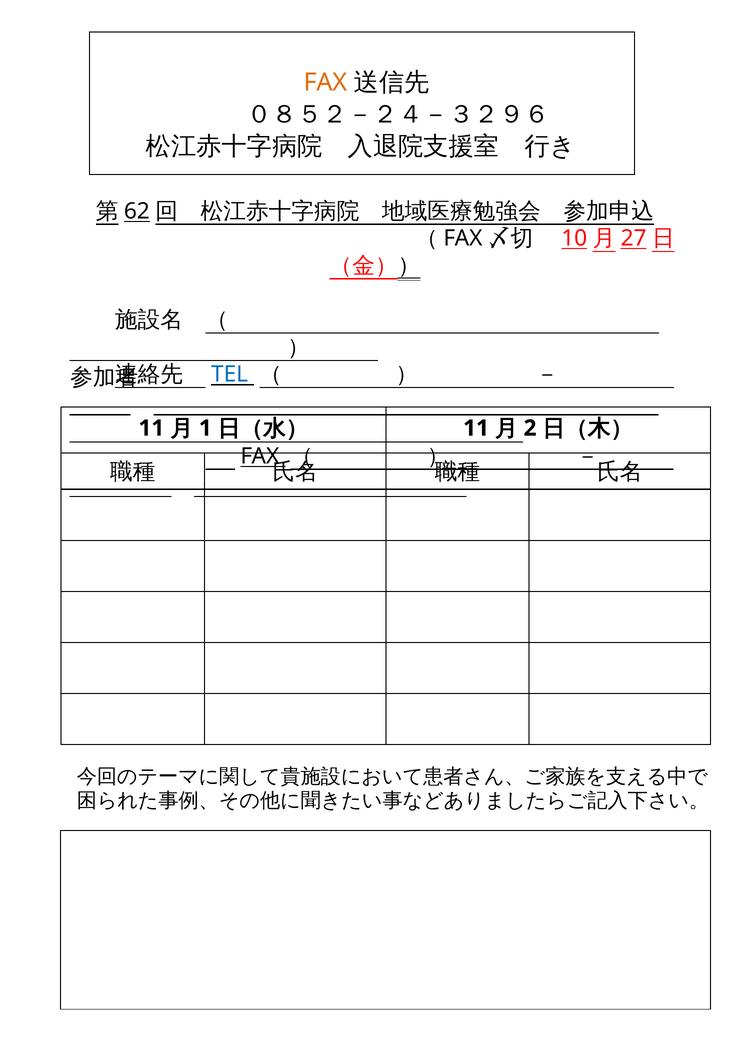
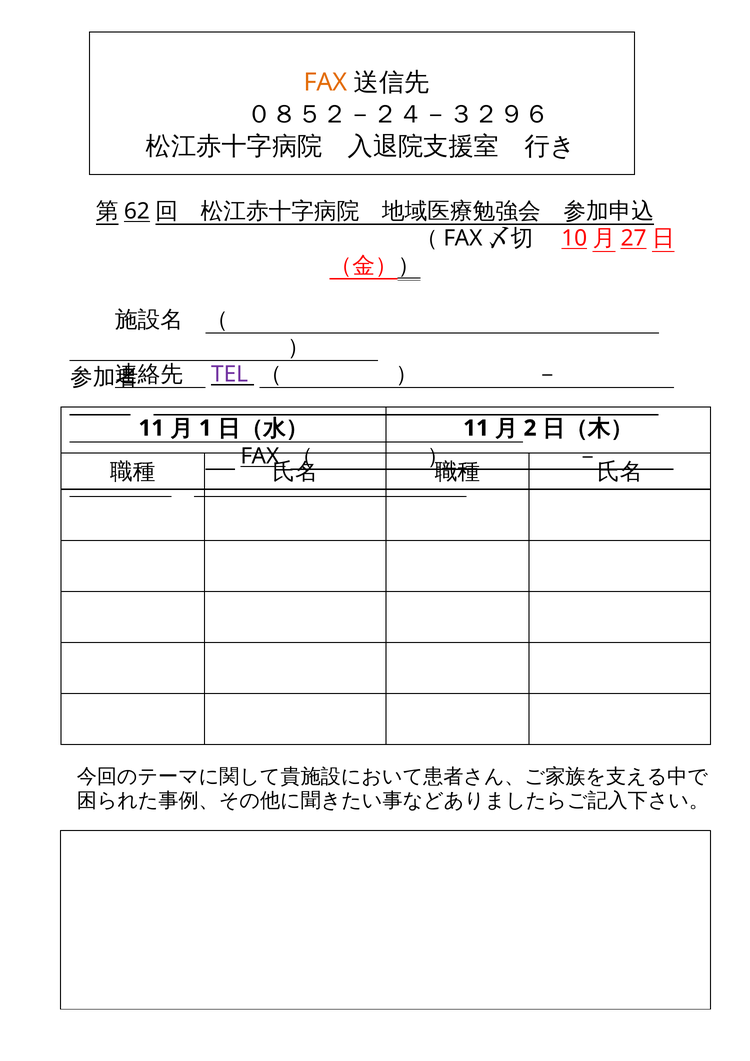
TEL colour: blue -> purple (230, 374)
